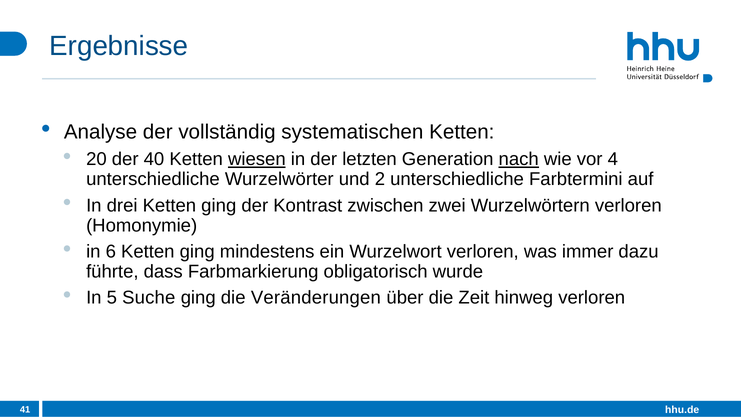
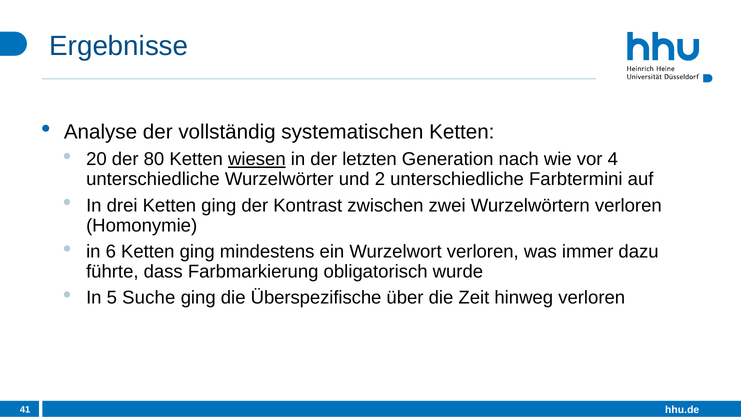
40: 40 -> 80 (154, 159)
nach underline: present -> none (519, 159)
Veränderungen: Veränderungen -> Überspezifische (316, 298)
